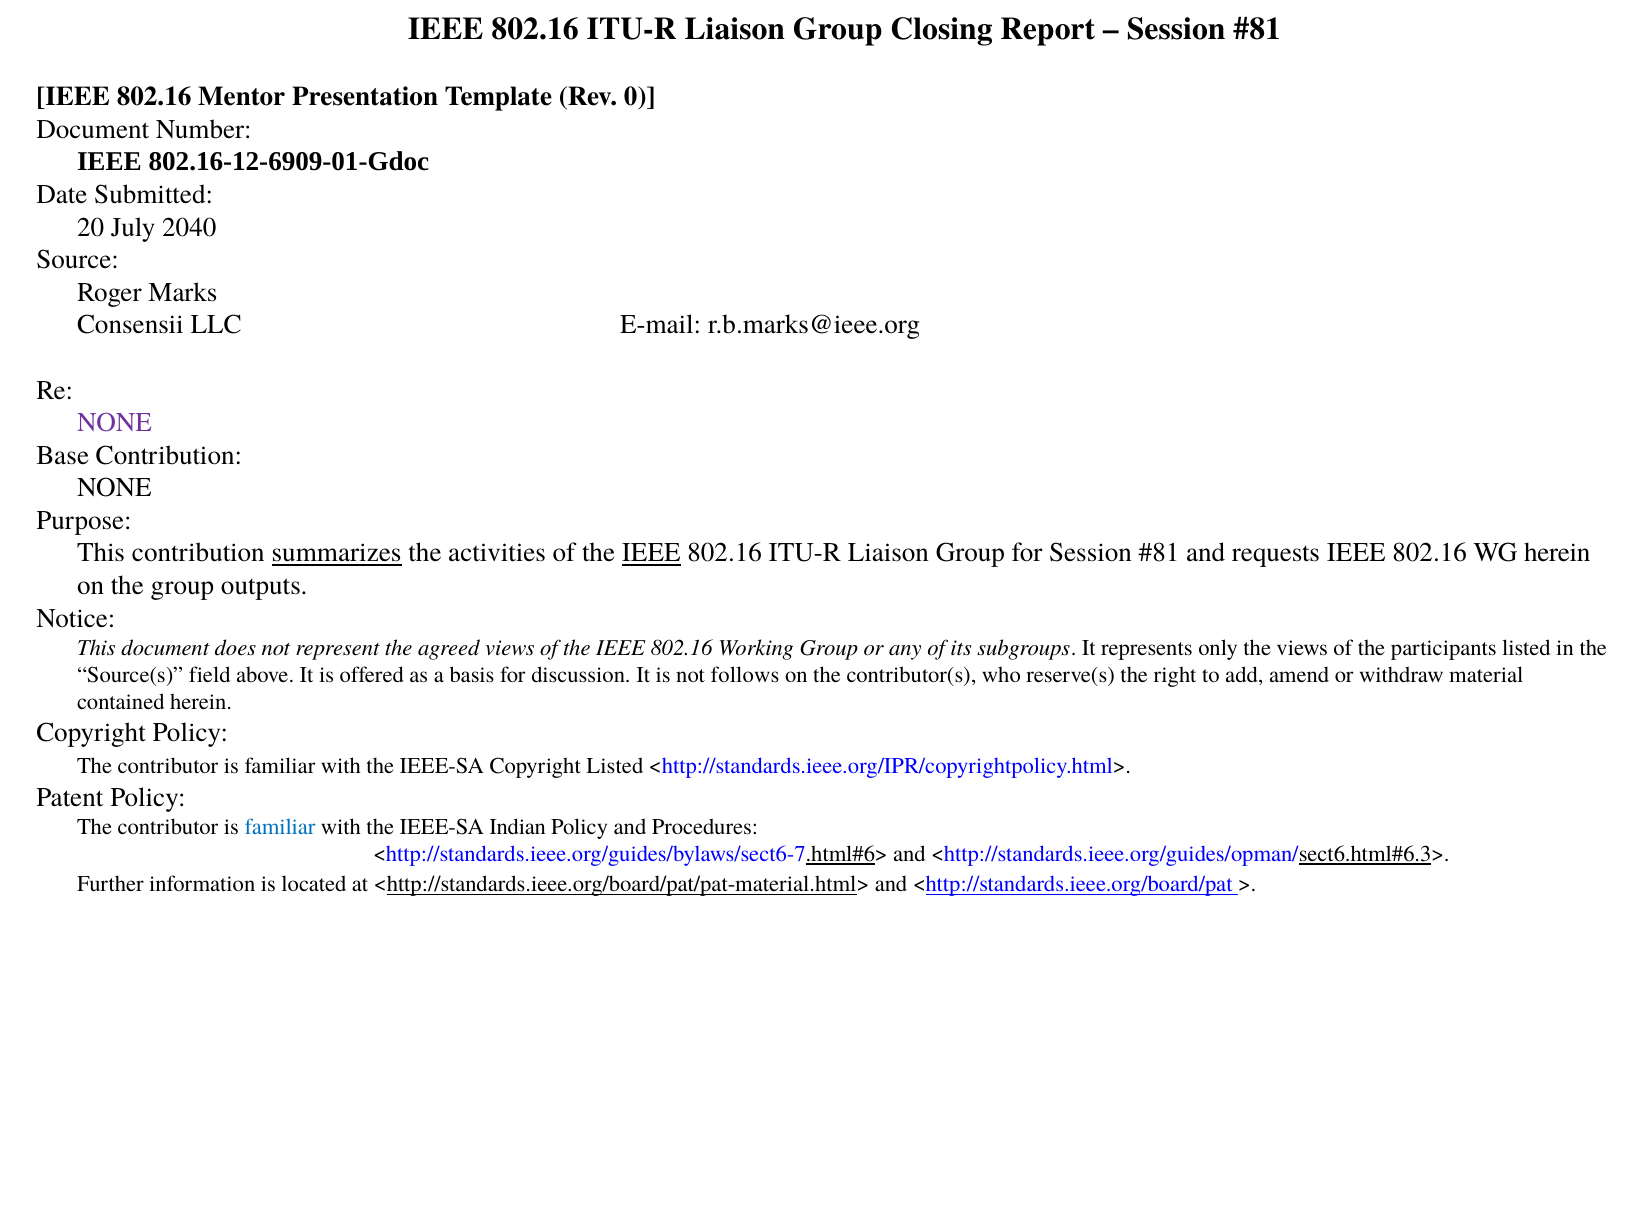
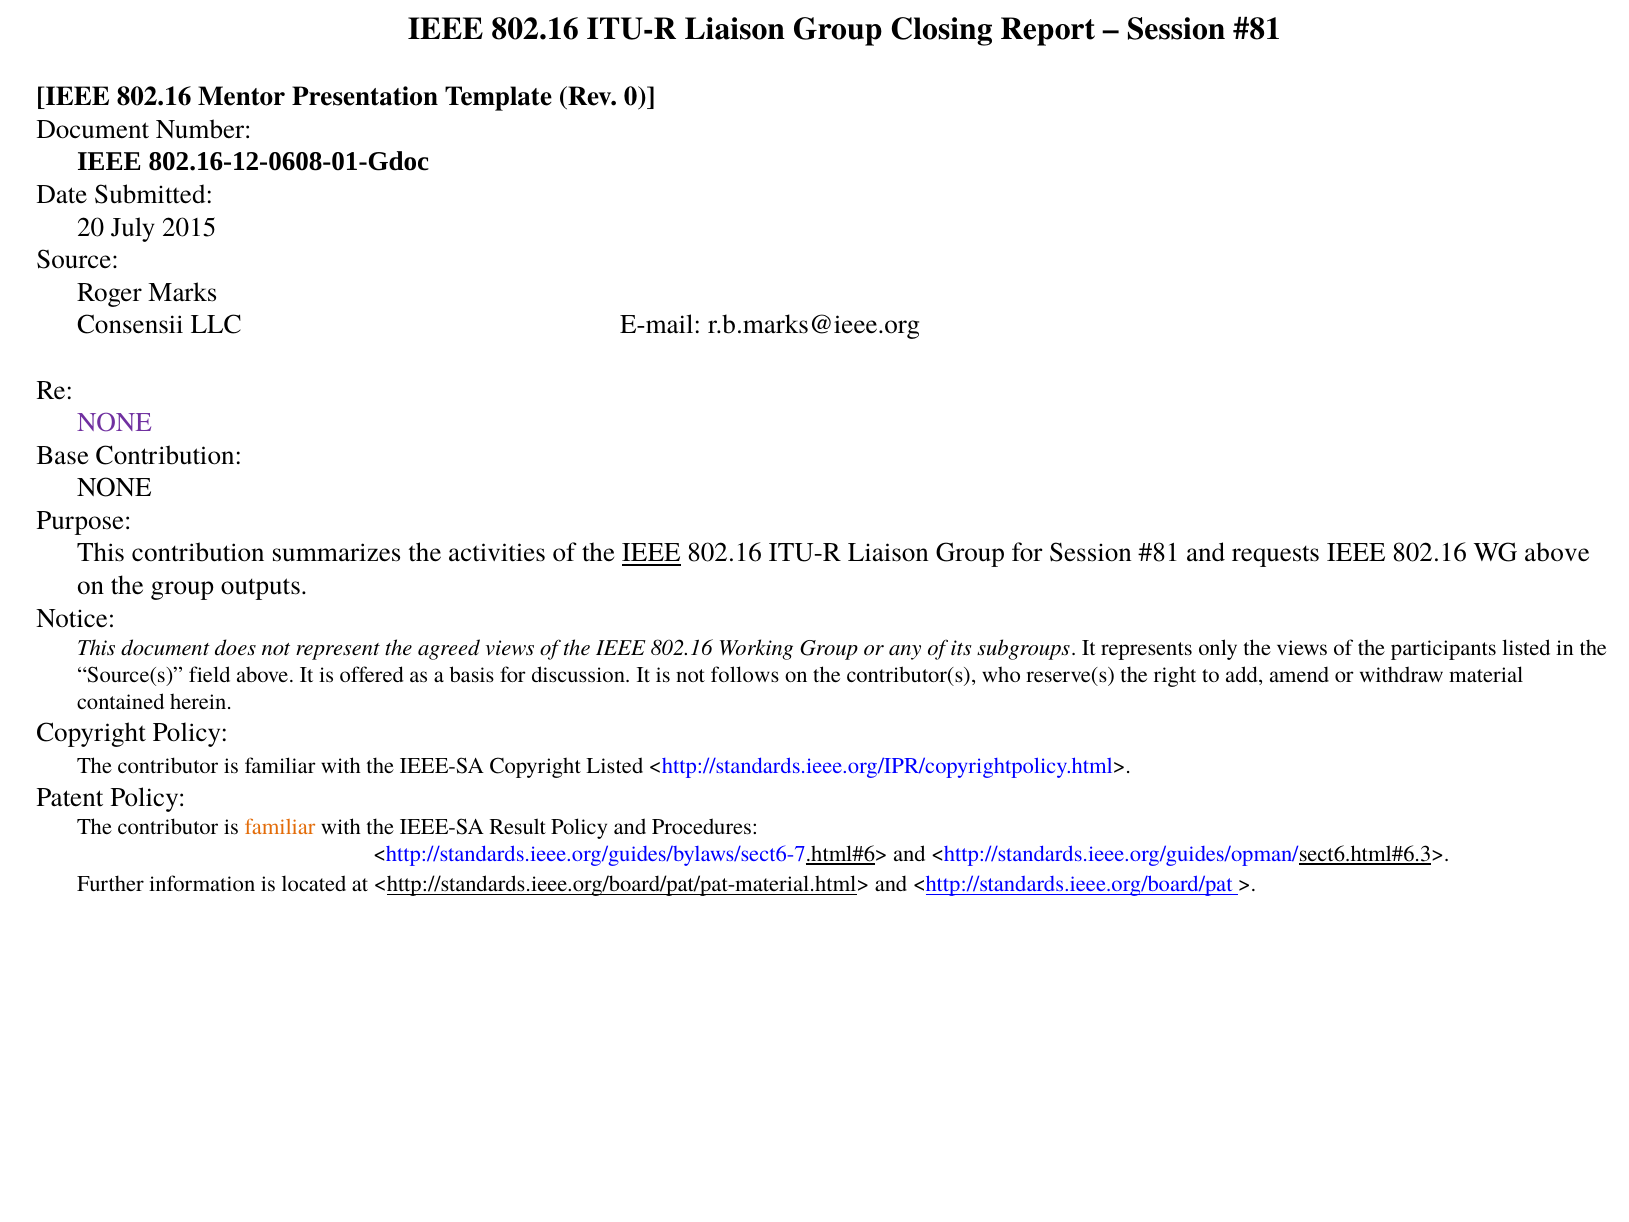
802.16-12-6909-01-Gdoc: 802.16-12-6909-01-Gdoc -> 802.16-12-0608-01-Gdoc (289, 162)
2040: 2040 -> 2015 (189, 227)
summarizes underline: present -> none (337, 553)
WG herein: herein -> above (1557, 553)
familiar colour: blue -> orange (280, 827)
Indian: Indian -> Result (518, 827)
